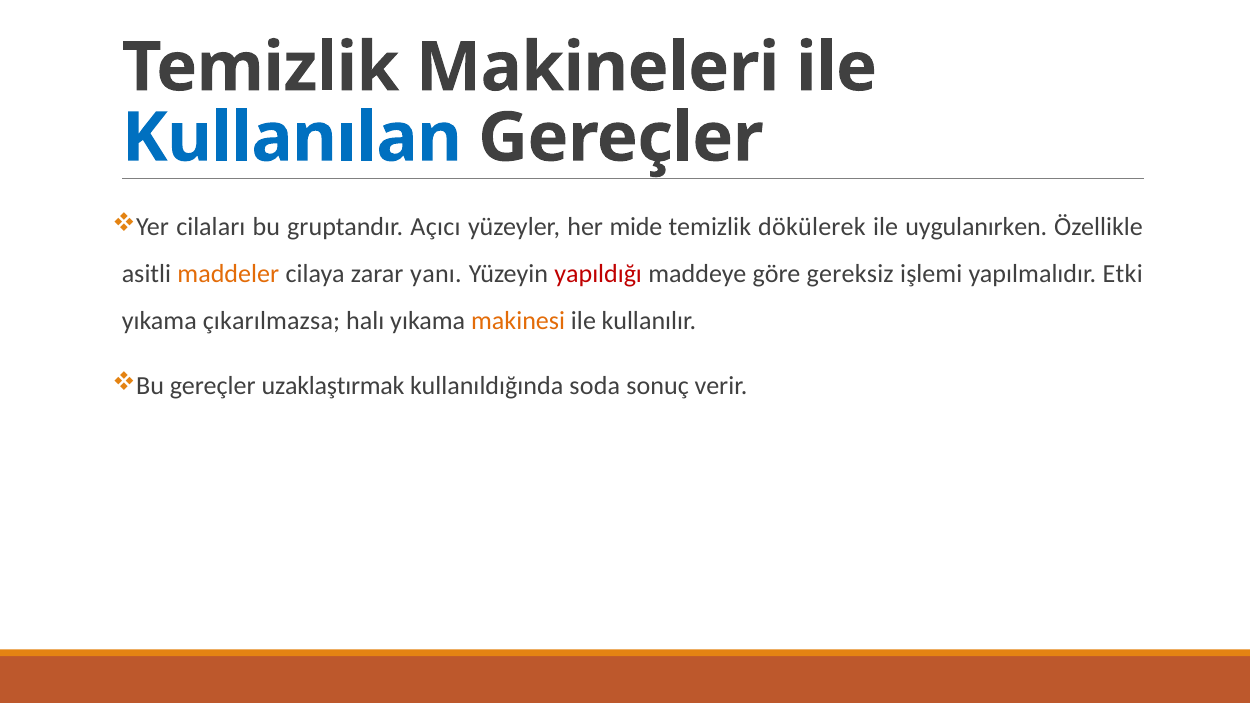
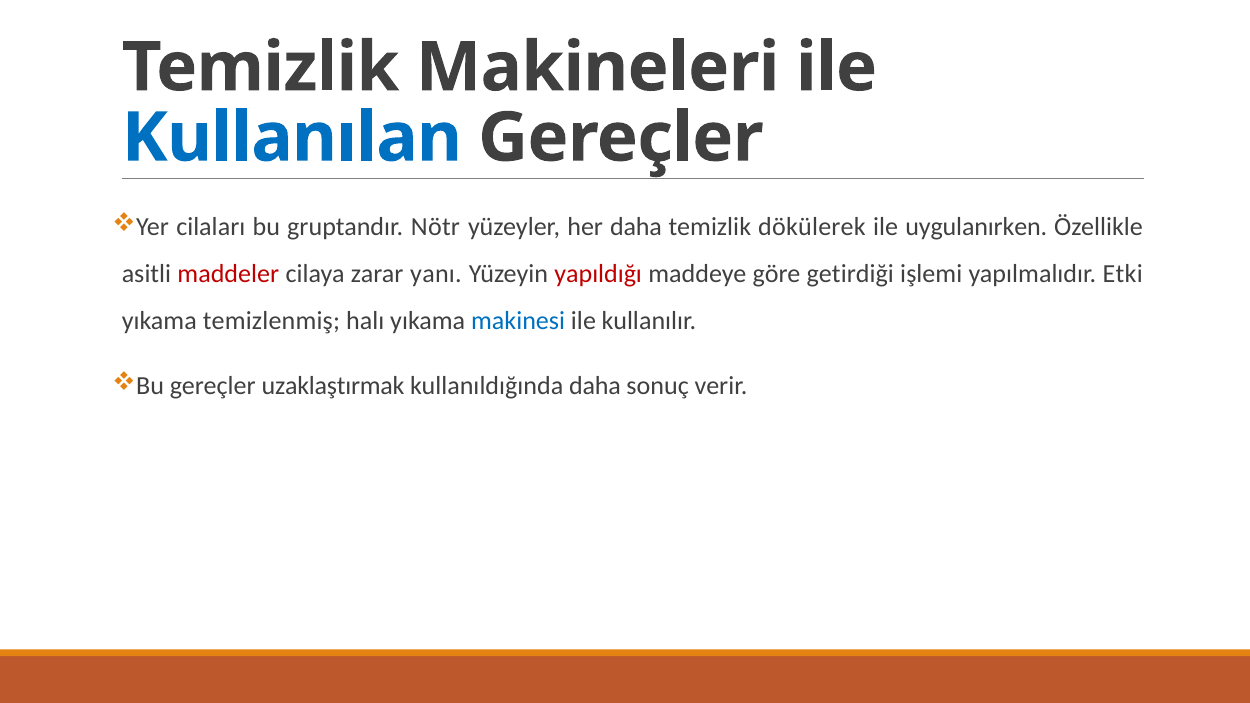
Açıcı: Açıcı -> Nötr (435, 227)
her mide: mide -> daha (636, 227)
maddeler colour: orange -> red (228, 274)
gereksiz: gereksiz -> getirdiği (850, 274)
çıkarılmazsa: çıkarılmazsa -> temizlenmiş (271, 321)
makinesi colour: orange -> blue (518, 321)
kullanıldığında soda: soda -> daha (595, 386)
